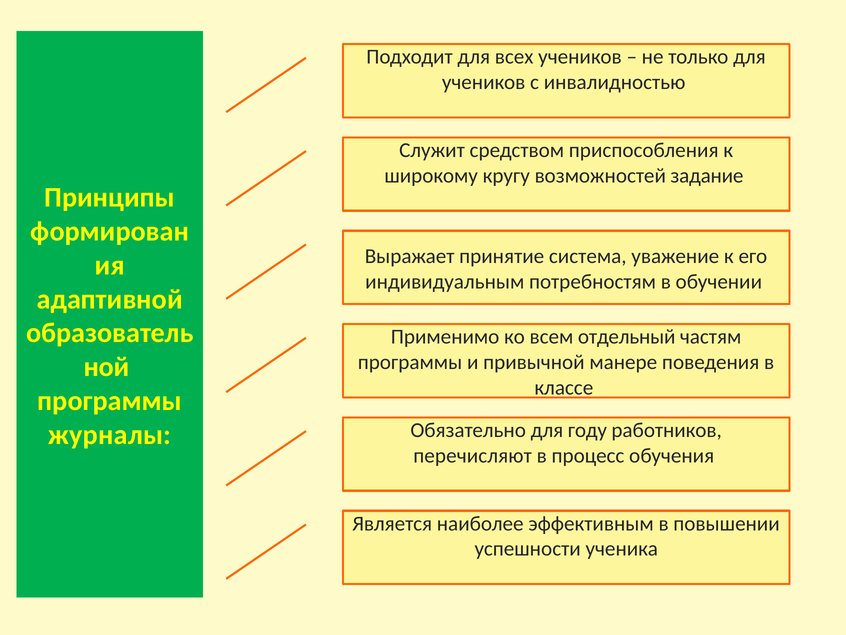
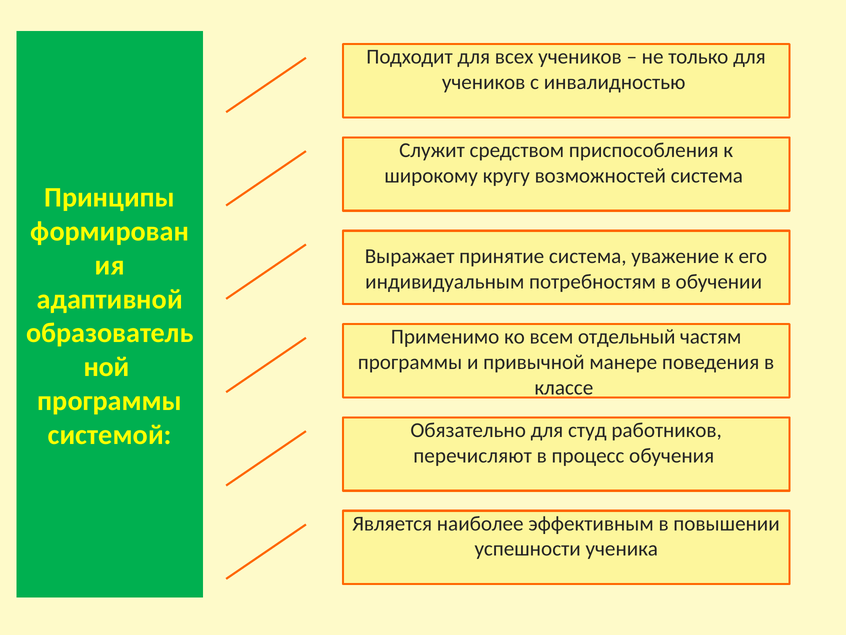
возможностей задание: задание -> система (707, 175)
году: году -> студ (587, 430)
журналы: журналы -> системой (110, 434)
